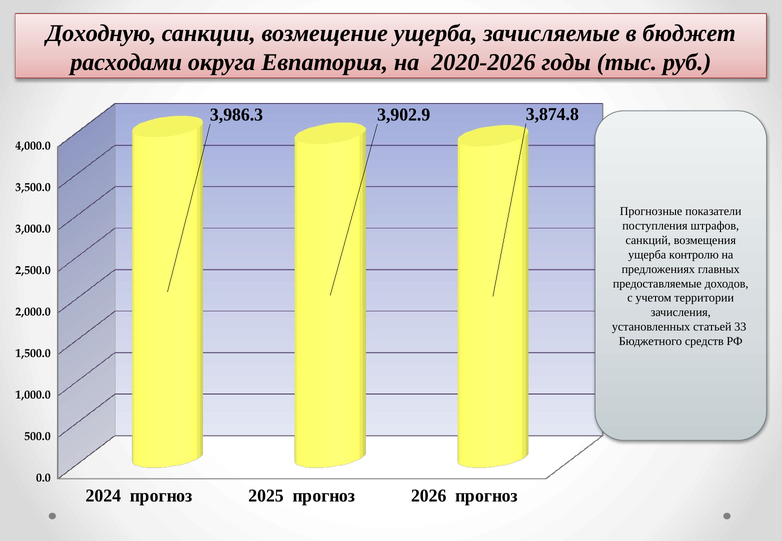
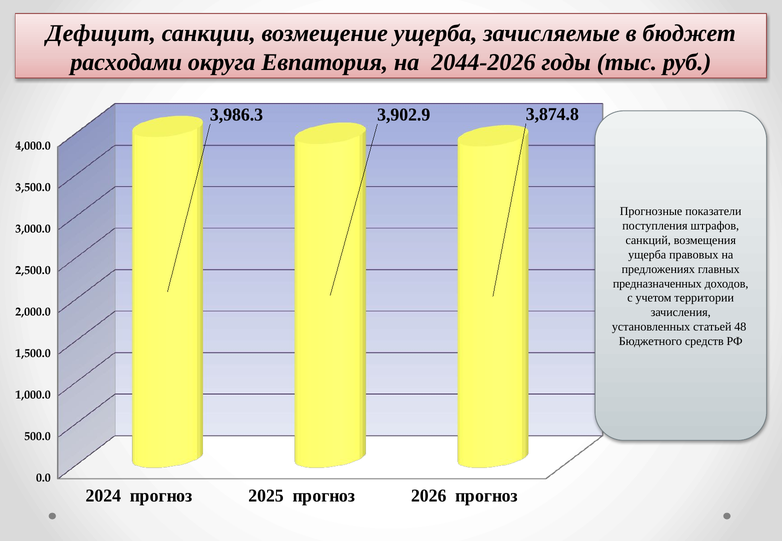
Доходную: Доходную -> Дефицит (101, 33)
2020-2026: 2020-2026 -> 2044-2026 (483, 62)
контролю: контролю -> правовых (694, 255)
предоставляемые: предоставляемые -> предназначенных (657, 284)
33: 33 -> 48 (740, 327)
